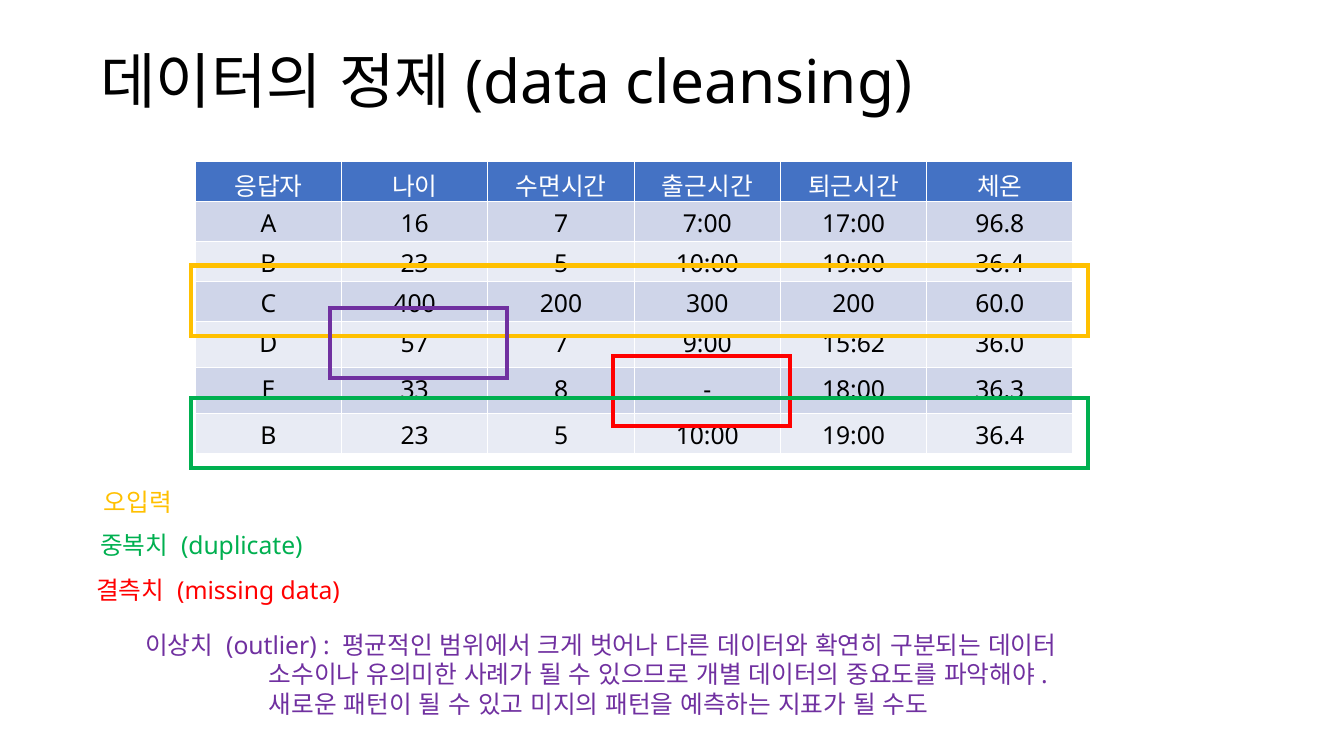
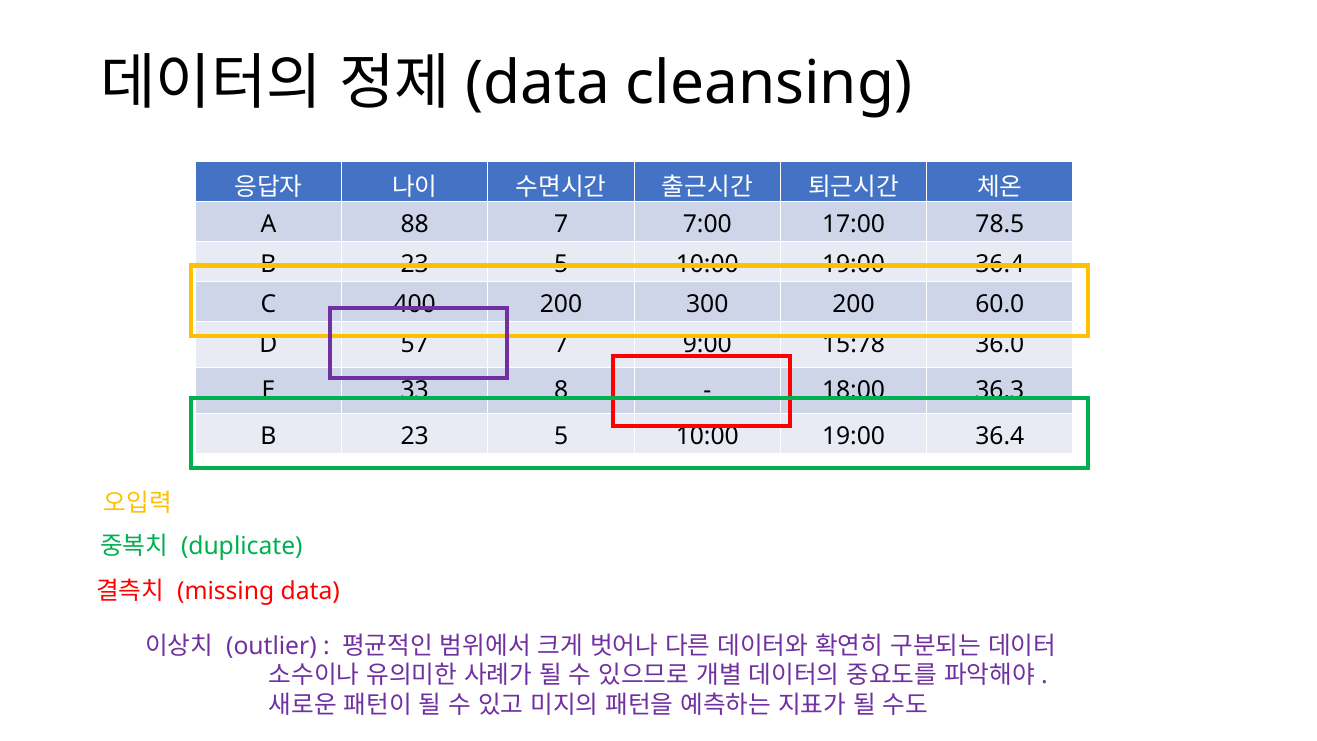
16: 16 -> 88 (415, 225)
96.8: 96.8 -> 78.5 (1000, 225)
15:62: 15:62 -> 15:78 (854, 345)
